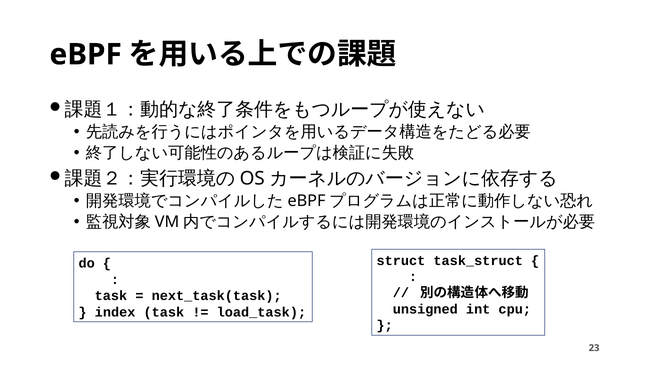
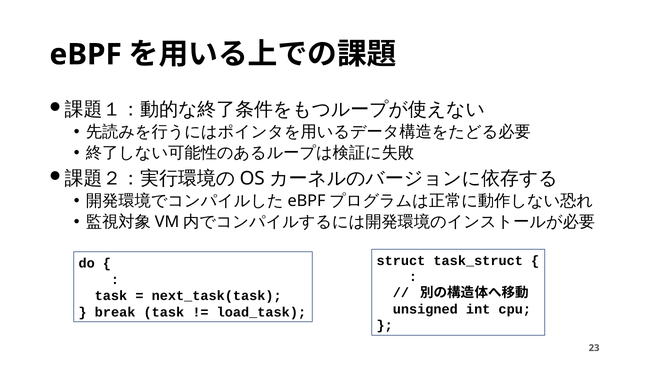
index: index -> break (115, 312)
